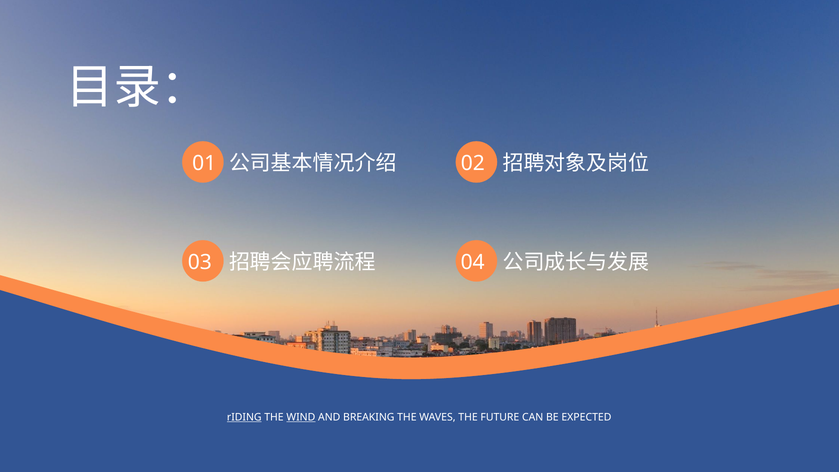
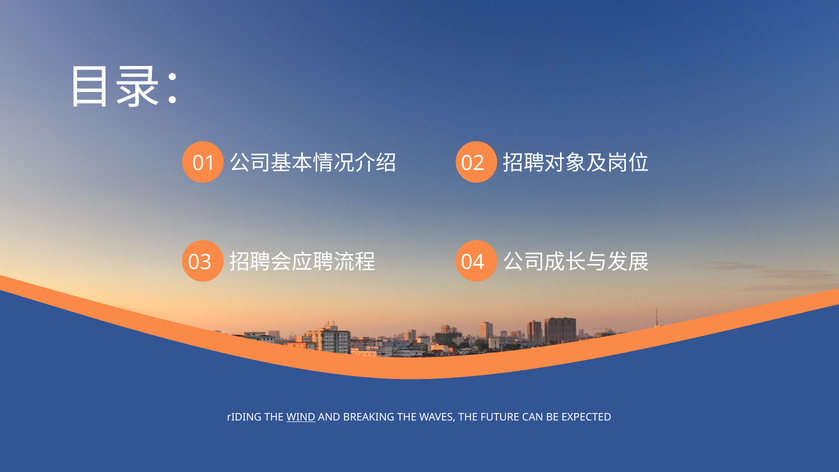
rIDING underline: present -> none (244, 417)
